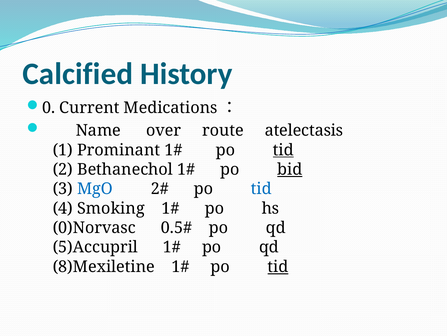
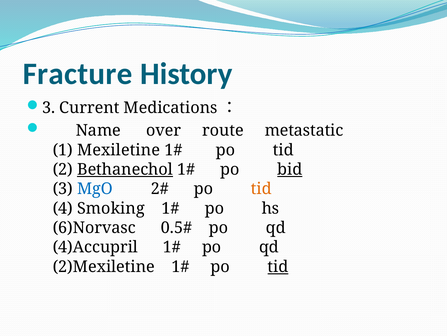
Calcified: Calcified -> Fracture (78, 74)
0: 0 -> 3 (49, 108)
atelectasis: atelectasis -> metastatic (304, 130)
Prominant: Prominant -> Mexiletine (119, 150)
tid underline: present -> none (283, 150)
Bethanechol underline: none -> present (125, 169)
tid colour: blue -> orange (261, 189)
0)Norvasc: 0)Norvasc -> 6)Norvasc (94, 227)
5)Accupril: 5)Accupril -> 4)Accupril (95, 247)
8)Mexiletine: 8)Mexiletine -> 2)Mexiletine (104, 266)
